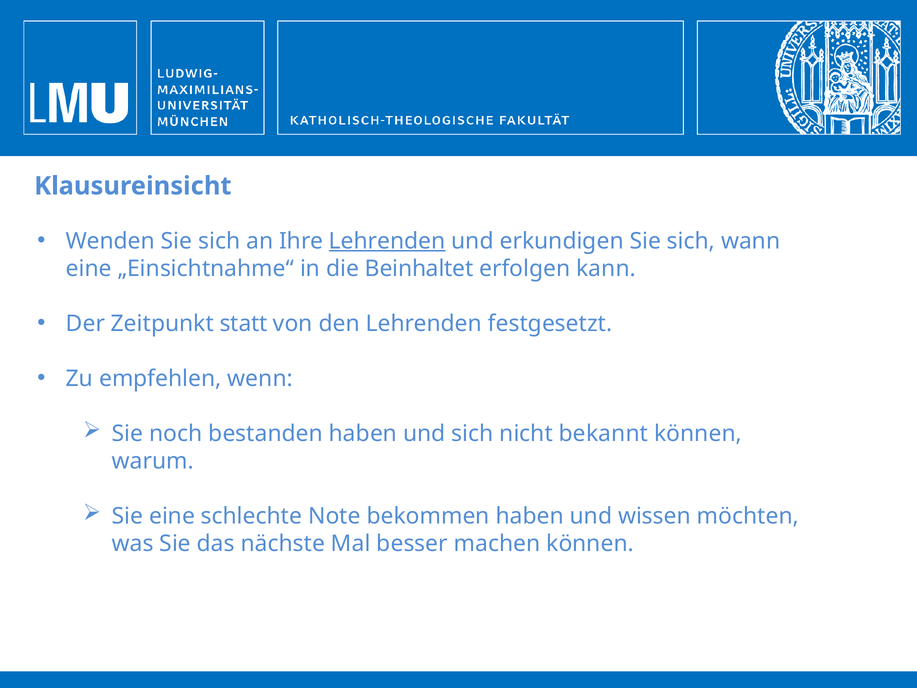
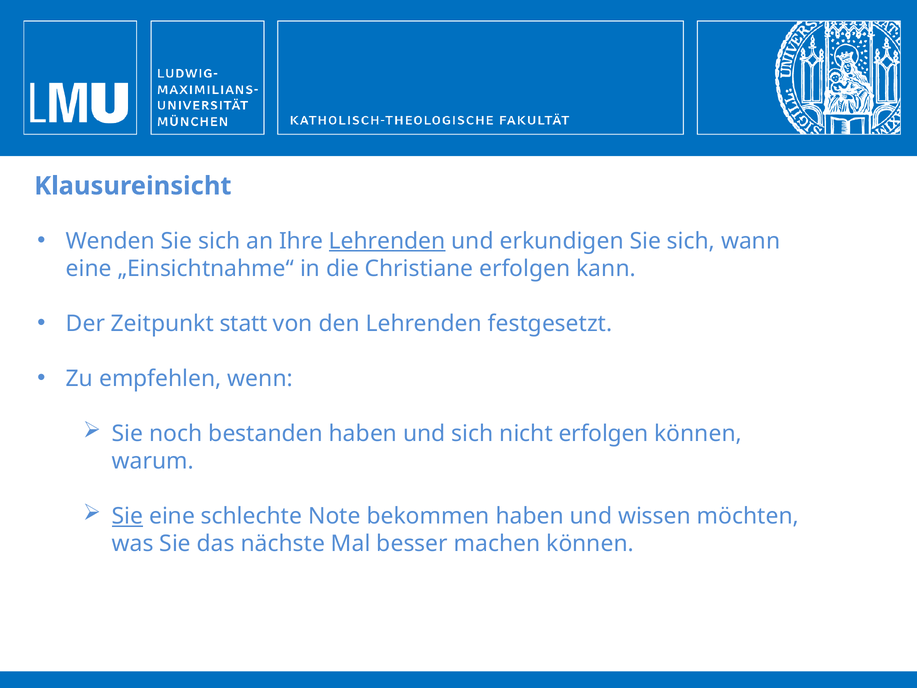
Beinhaltet: Beinhaltet -> Christiane (419, 268)
nicht bekannt: bekannt -> erfolgen (604, 434)
Sie underline: none -> present (127, 516)
